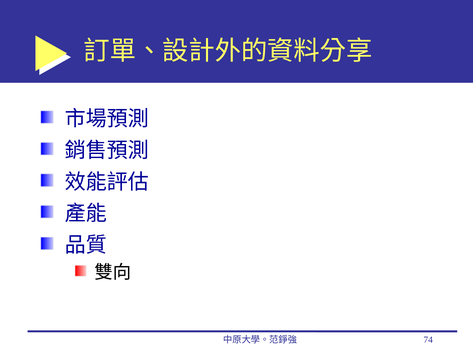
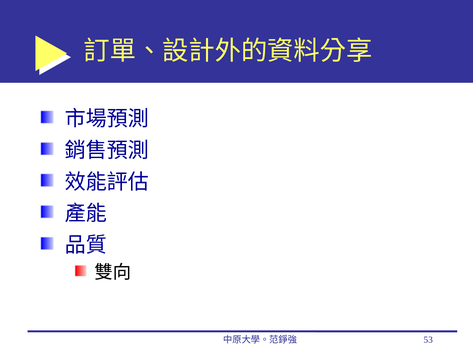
74: 74 -> 53 (428, 340)
